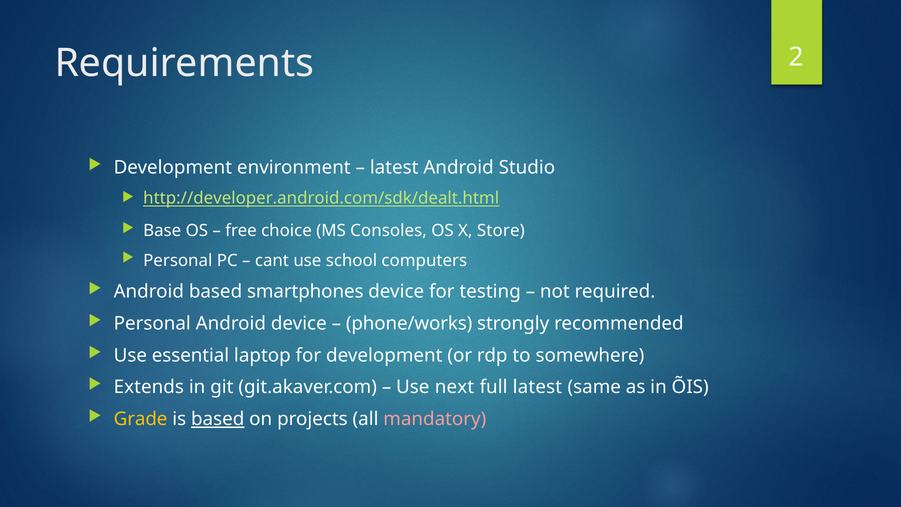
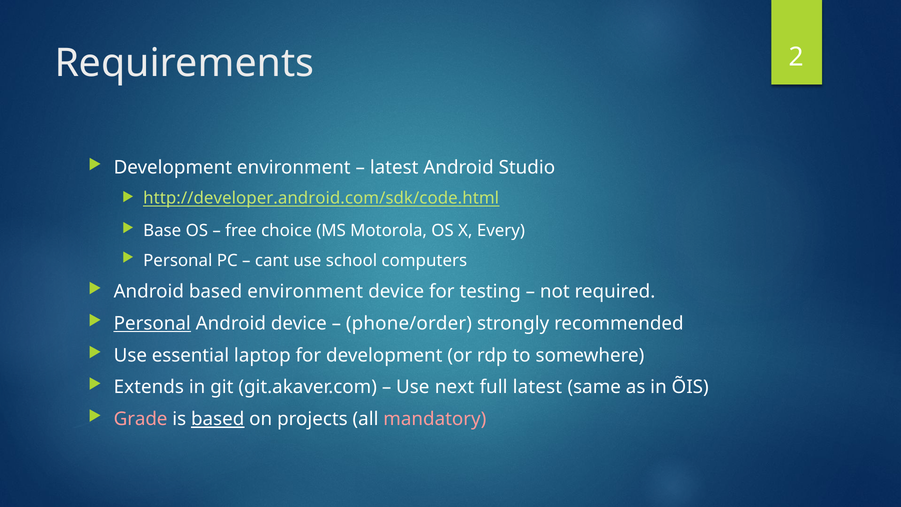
http://developer.android.com/sdk/dealt.html: http://developer.android.com/sdk/dealt.html -> http://developer.android.com/sdk/code.html (321, 198)
Consoles: Consoles -> Motorola (389, 231)
Store: Store -> Every (501, 231)
based smartphones: smartphones -> environment (305, 291)
Personal underline: none -> present (152, 323)
phone/works: phone/works -> phone/order (409, 323)
Grade colour: yellow -> pink (141, 419)
